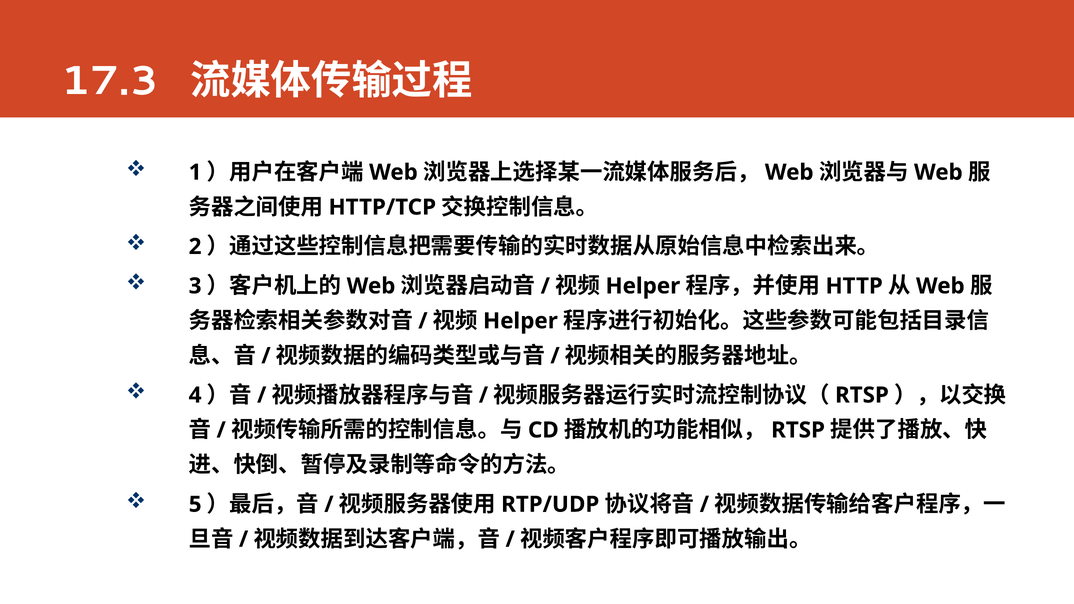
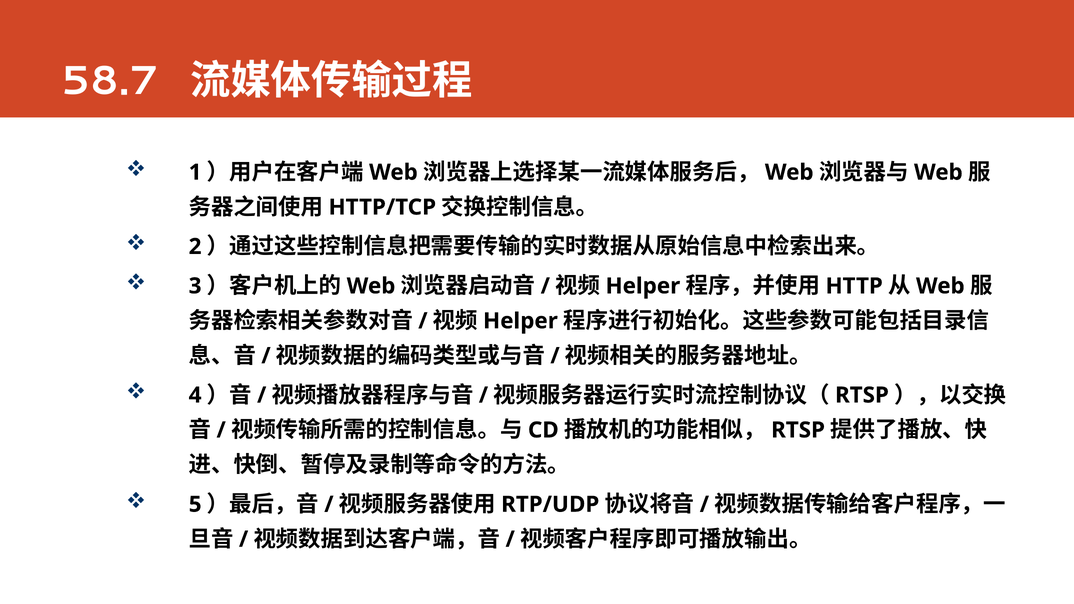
17.3: 17.3 -> 58.7 (110, 81)
